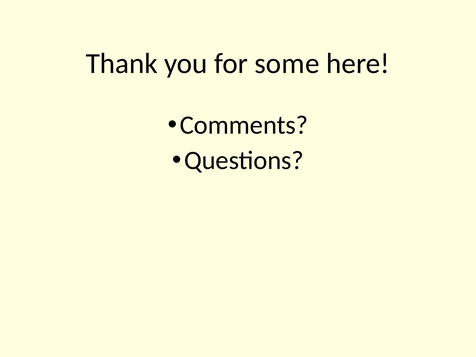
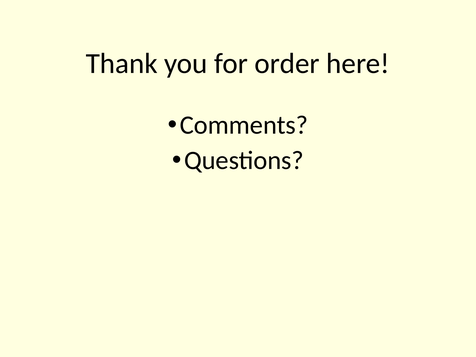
some: some -> order (287, 63)
